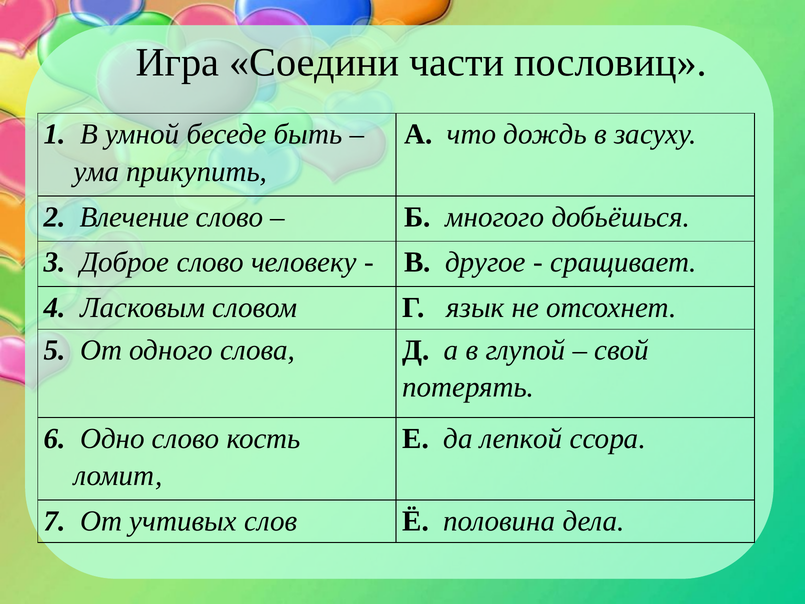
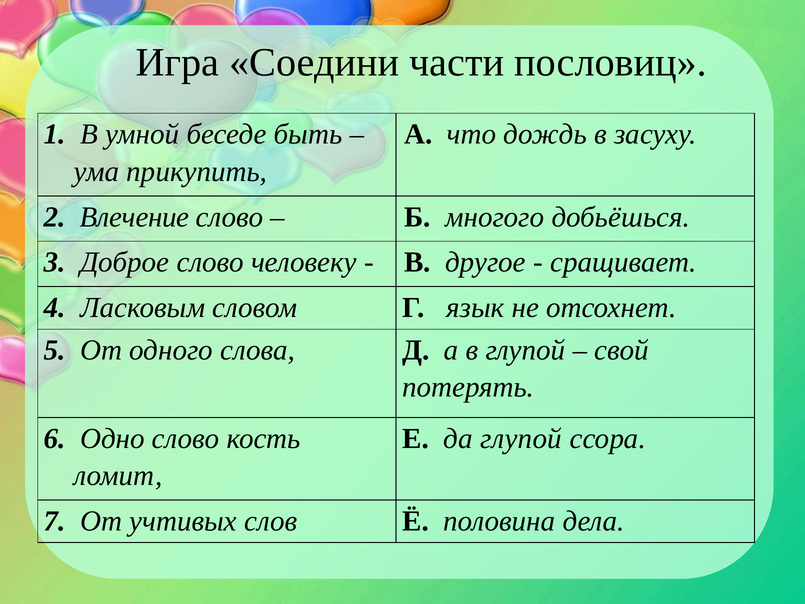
да лепкой: лепкой -> глупой (521, 438)
